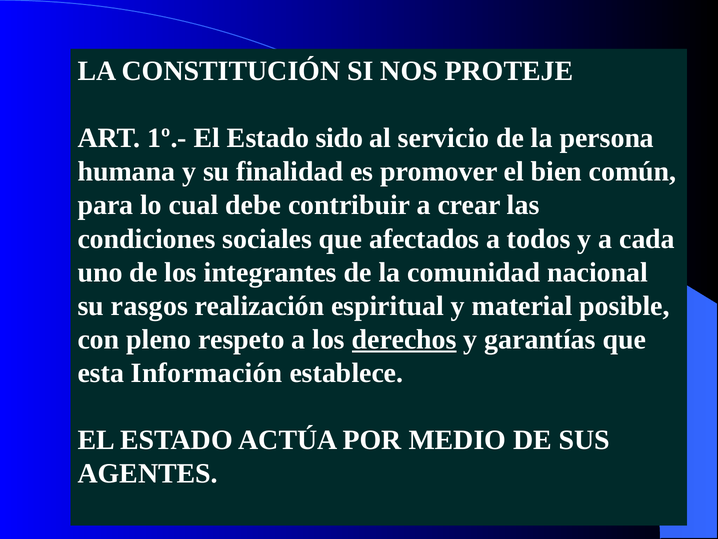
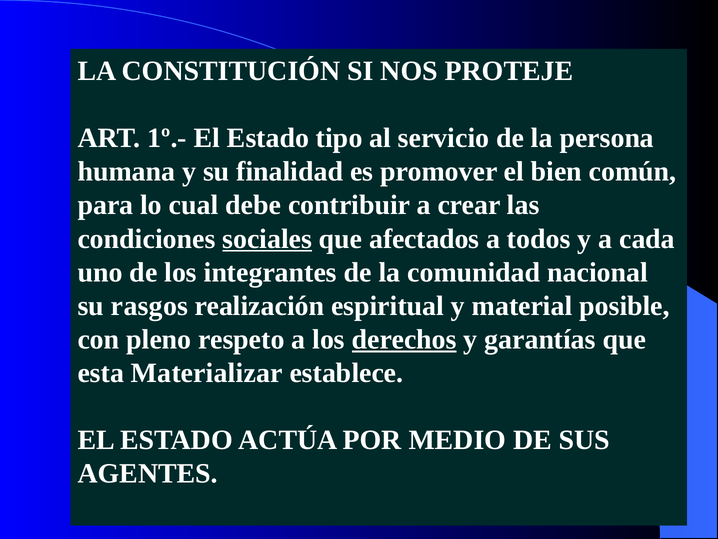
sido: sido -> tipo (339, 138)
sociales underline: none -> present (267, 239)
Información: Información -> Materializar (207, 373)
